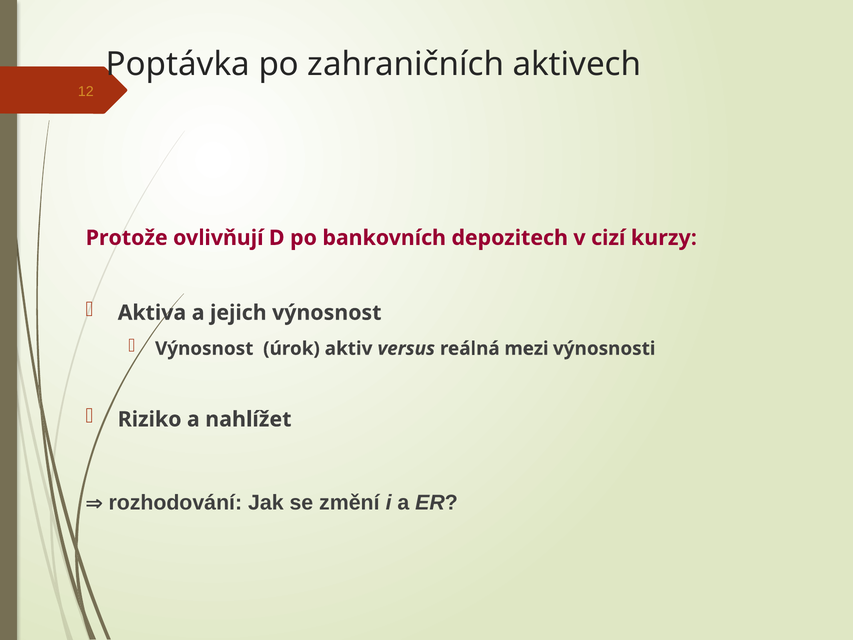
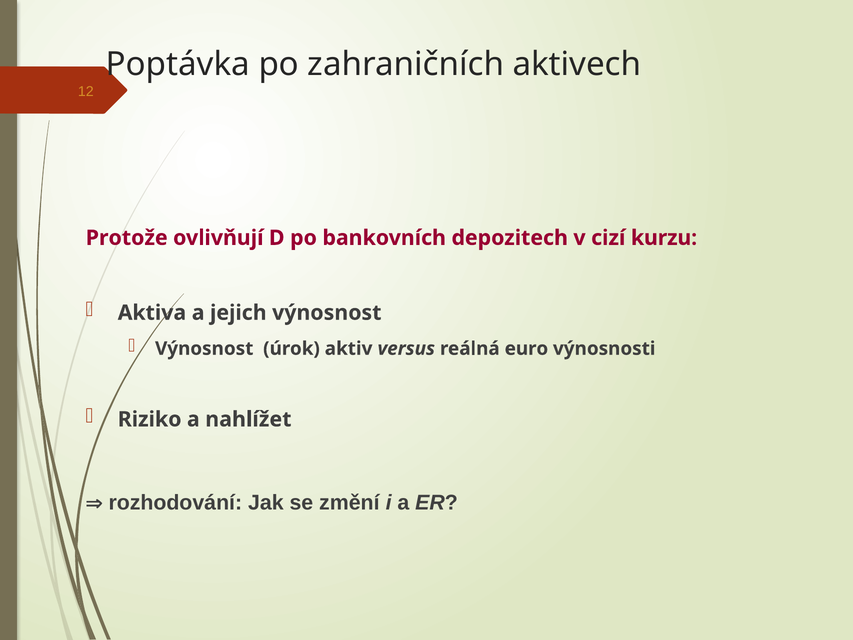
kurzy: kurzy -> kurzu (664, 238)
mezi: mezi -> euro (526, 348)
